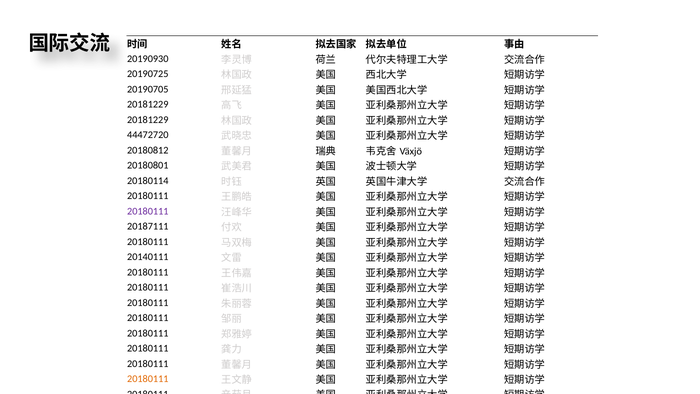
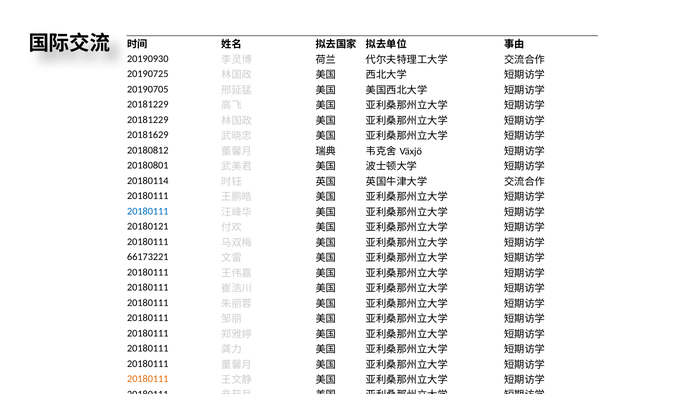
44472720: 44472720 -> 20181629 (148, 135)
20180111 colour: purple -> blue (148, 211)
20187111: 20187111 -> 20180121 (148, 226)
20140111: 20140111 -> 66173221 (148, 257)
